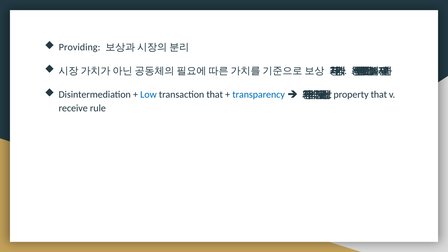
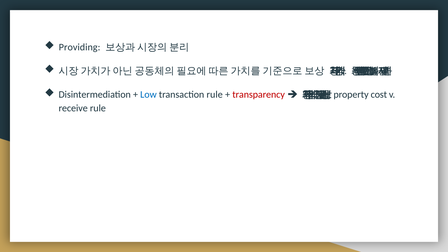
property that: that -> cost (379, 95)
transaction that: that -> rule (215, 95)
transparency colour: blue -> red (259, 95)
